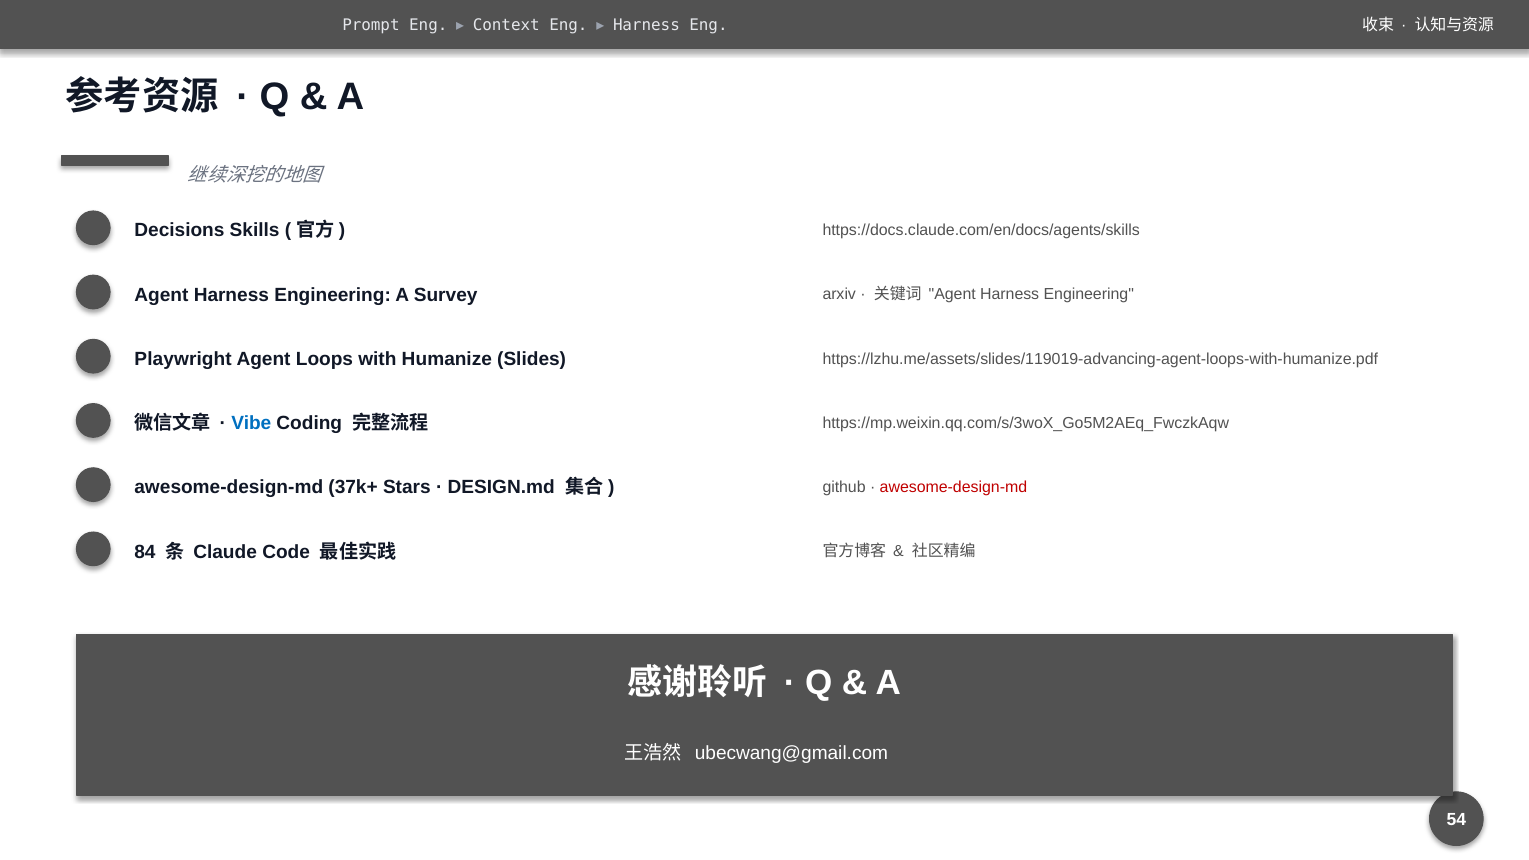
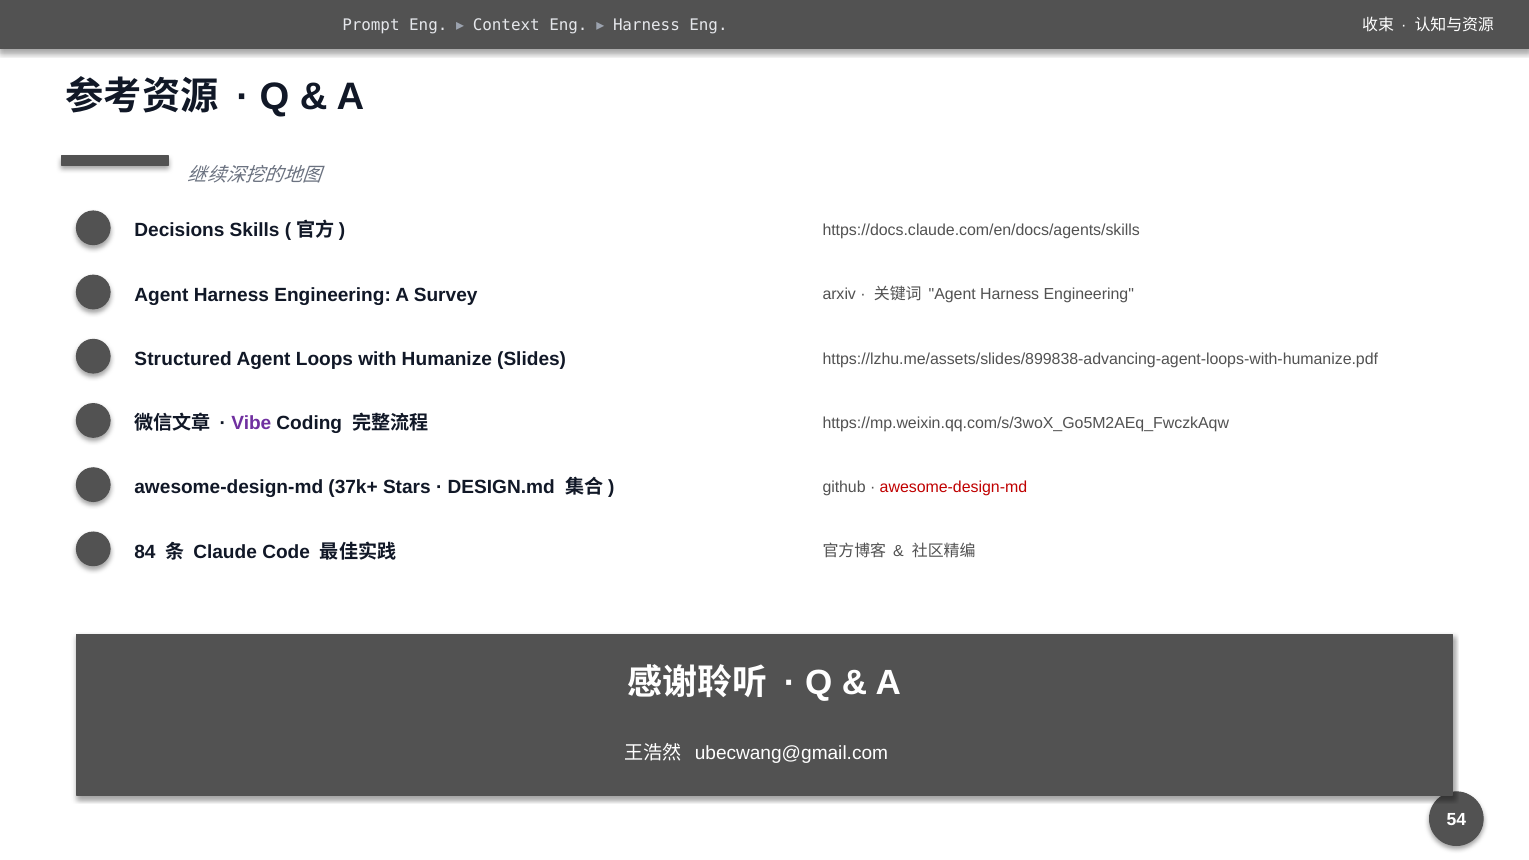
Playwright: Playwright -> Structured (183, 359)
https://lzhu.me/assets/slides/119019-advancing-agent-loops-with-humanize.pdf: https://lzhu.me/assets/slides/119019-advancing-agent-loops-with-humanize.pdf -> https://lzhu.me/assets/slides/899838-advancing-agent-loops-with-humanize.pdf (1100, 359)
Vibe colour: blue -> purple (251, 423)
